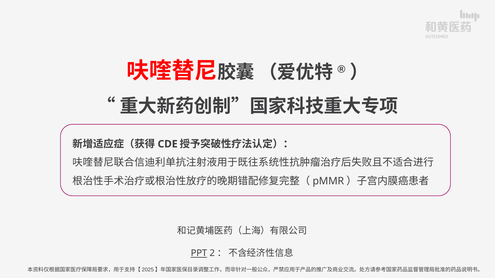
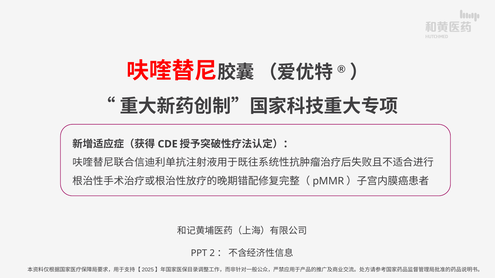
PPT underline: present -> none (199, 254)
